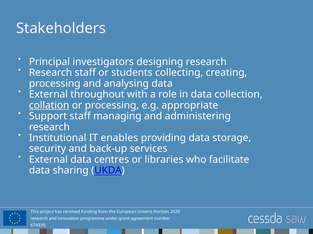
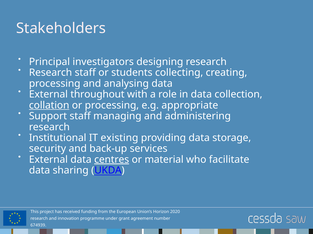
enables: enables -> existing (119, 138)
centres underline: none -> present (112, 160)
libraries: libraries -> material (164, 160)
